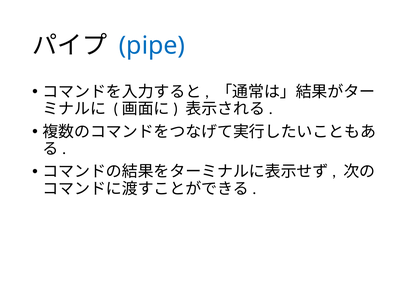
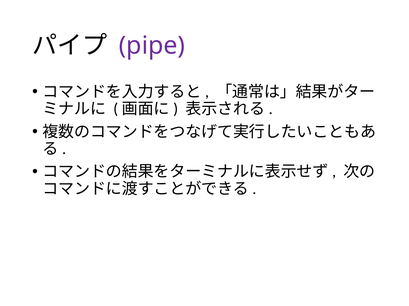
pipe colour: blue -> purple (152, 46)
